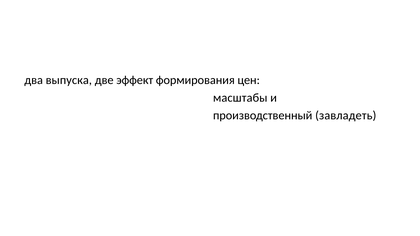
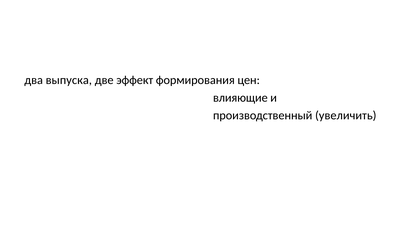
масштабы: масштабы -> влияющие (240, 98)
завладеть: завладеть -> увеличить (346, 115)
